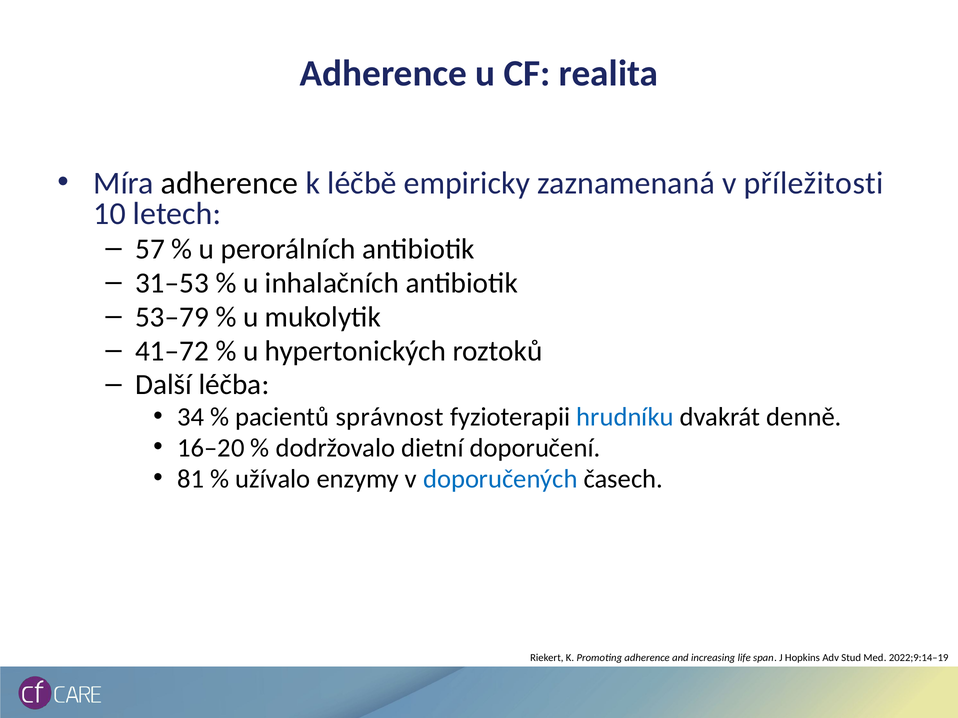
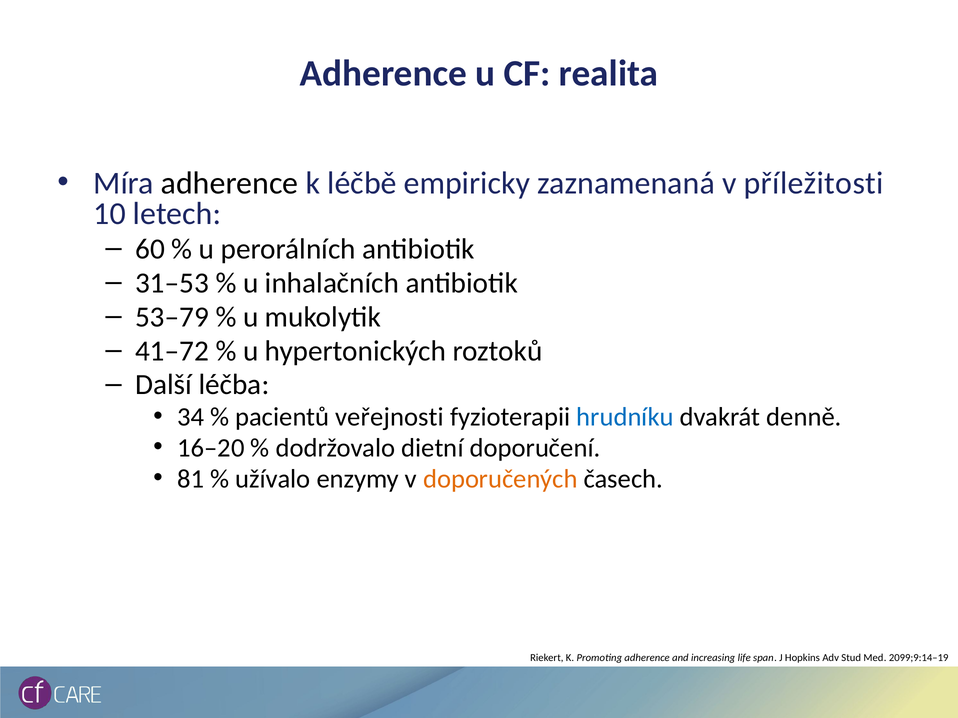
57: 57 -> 60 (150, 249)
správnost: správnost -> veřejnosti (390, 417)
doporučených colour: blue -> orange (500, 479)
2022;9:14–19: 2022;9:14–19 -> 2099;9:14–19 (919, 658)
